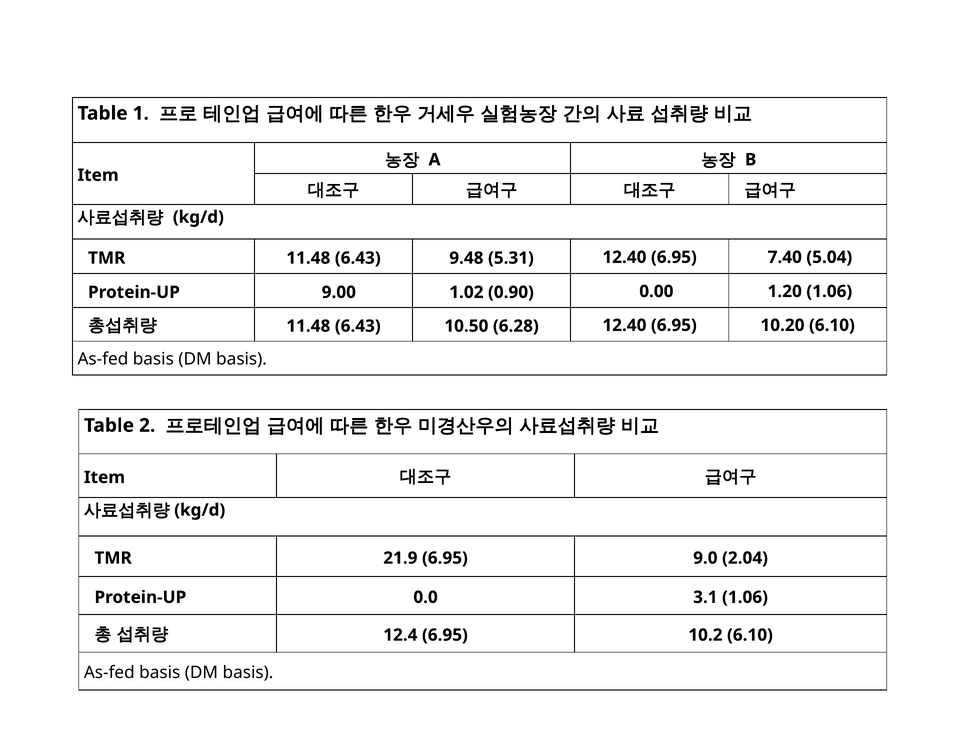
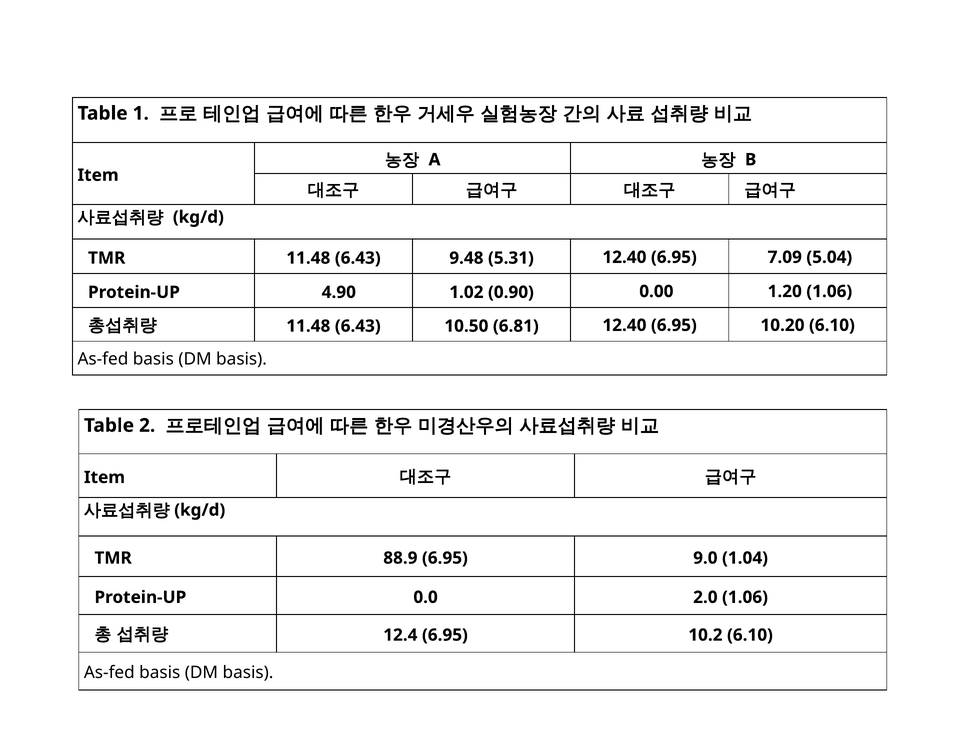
7.40: 7.40 -> 7.09 (785, 257)
9.00: 9.00 -> 4.90 (339, 292)
6.28: 6.28 -> 6.81 (516, 326)
21.9: 21.9 -> 88.9 (400, 558)
2.04: 2.04 -> 1.04 (745, 558)
3.1: 3.1 -> 2.0 (705, 598)
